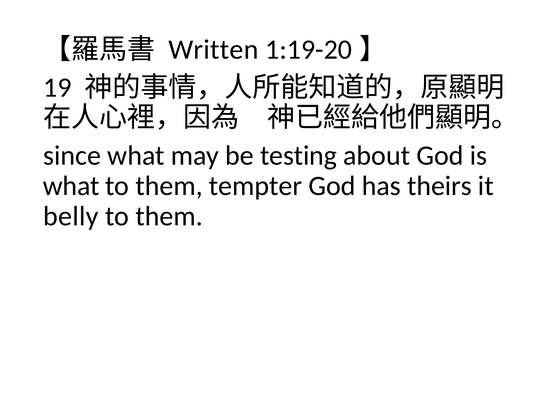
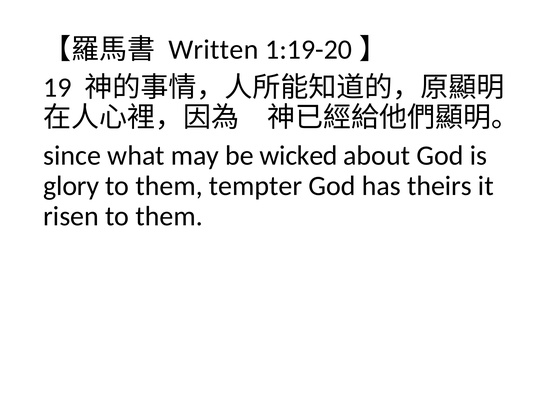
testing: testing -> wicked (299, 156)
what: what -> glory (71, 186)
belly: belly -> risen (71, 216)
